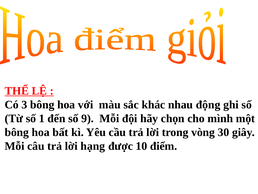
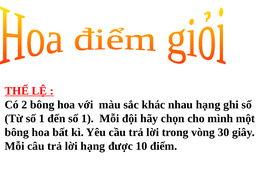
3: 3 -> 2 (24, 104)
nhau động: động -> hạng (208, 104)
đến số 9: 9 -> 1 (88, 118)
